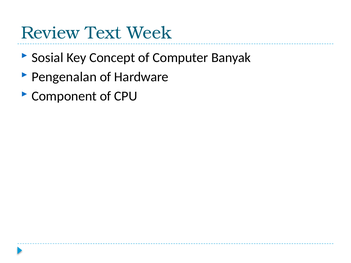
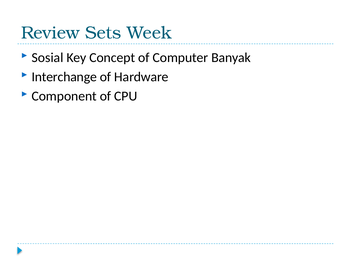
Text: Text -> Sets (103, 33)
Pengenalan: Pengenalan -> Interchange (64, 77)
